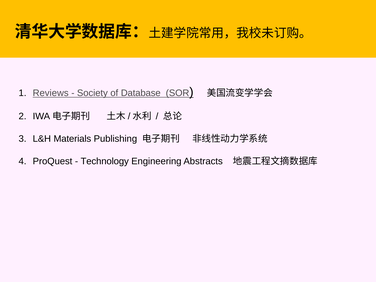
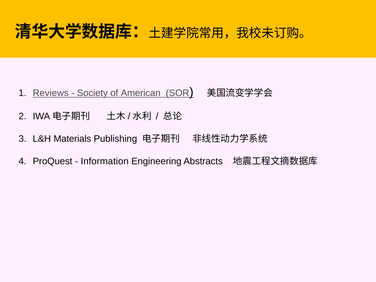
Database: Database -> American (141, 93)
Technology: Technology -> Information (105, 161)
